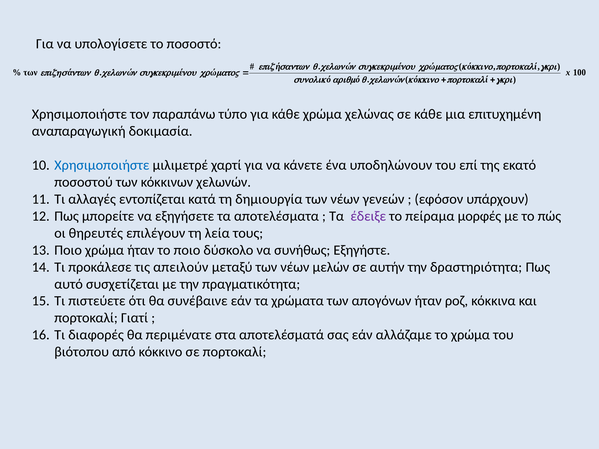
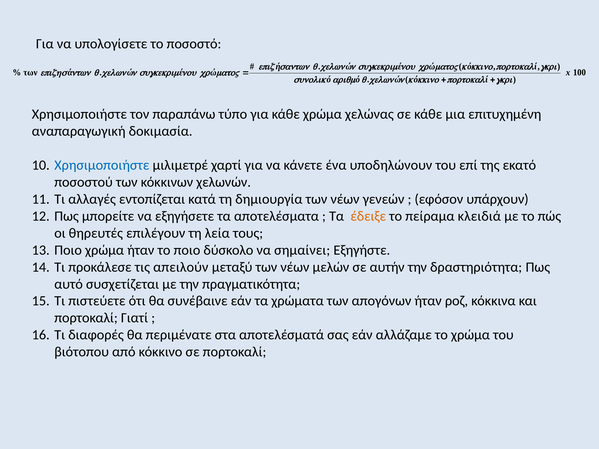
έδειξε colour: purple -> orange (368, 216)
μορφές: μορφές -> κλειδιά (479, 216)
συνήθως: συνήθως -> σημαίνει (302, 250)
